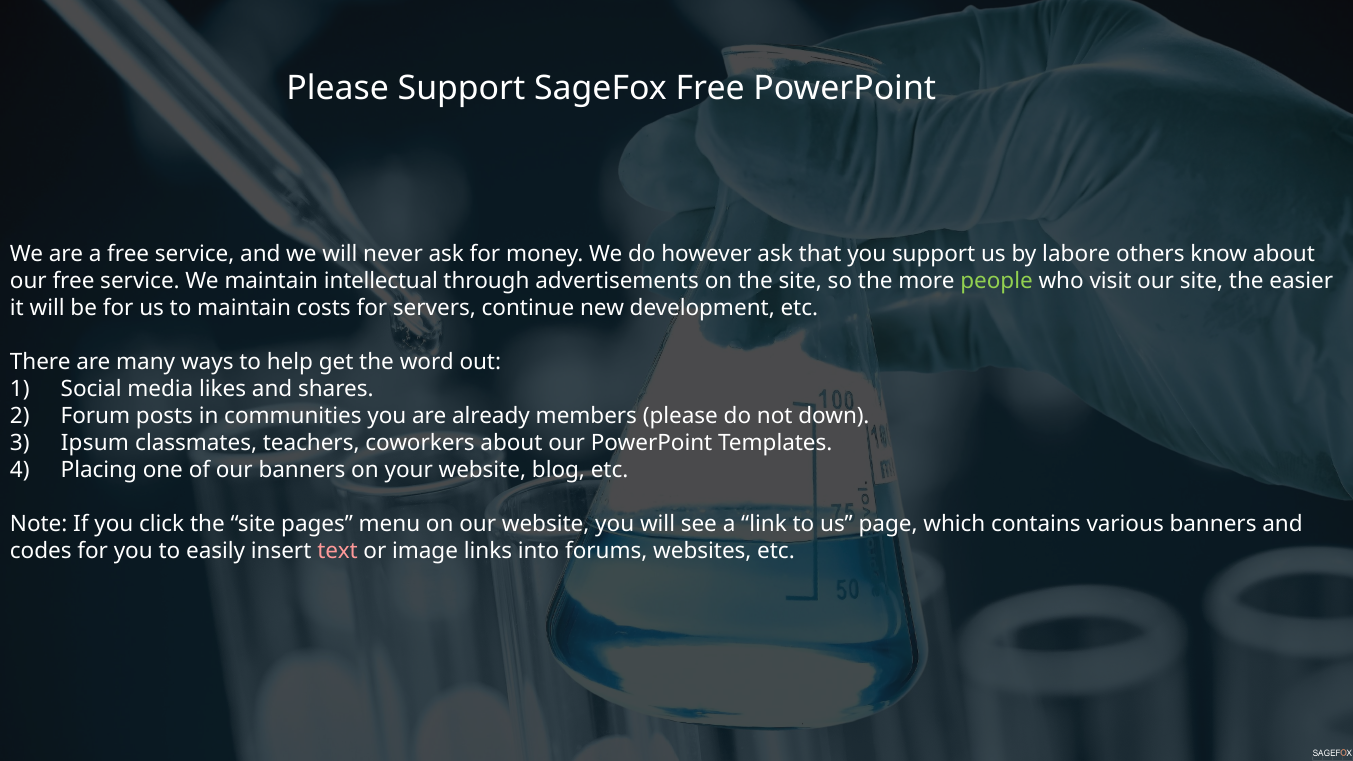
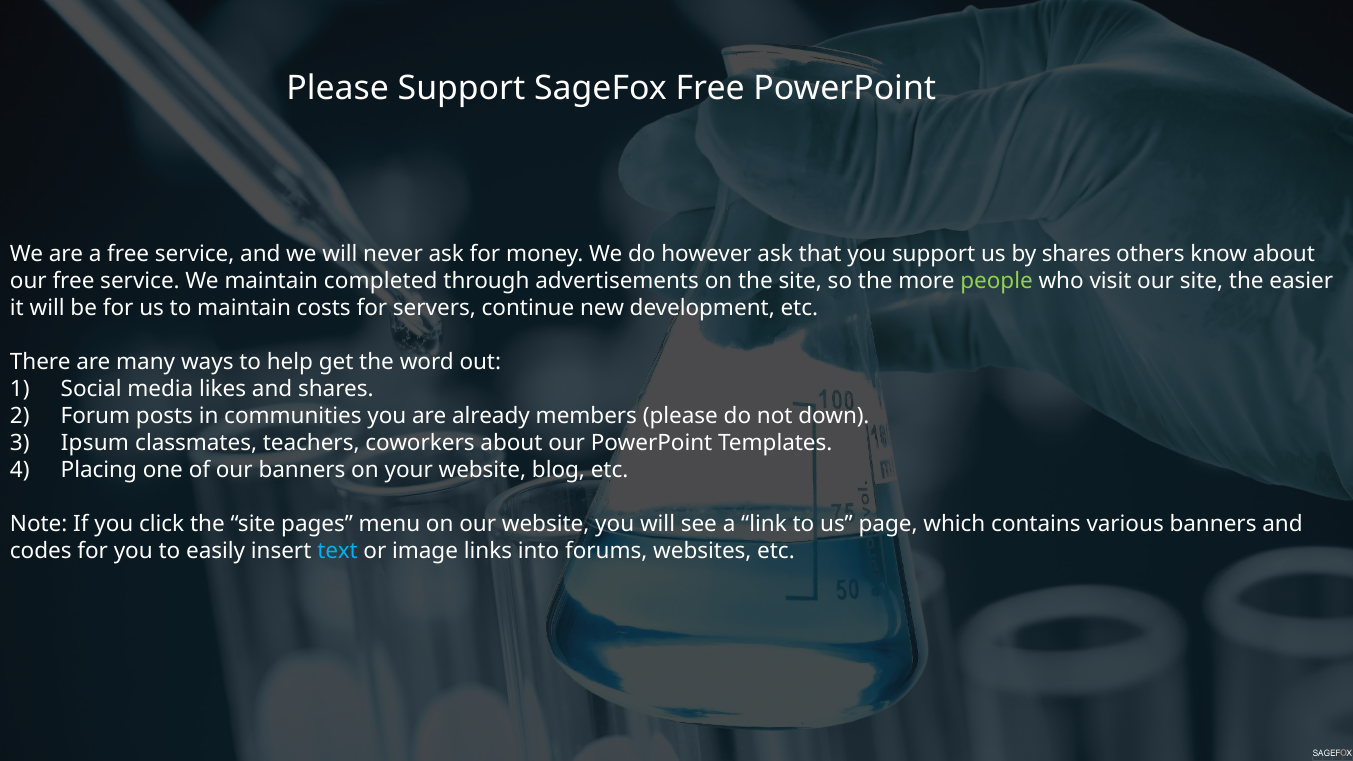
by labore: labore -> shares (1076, 254)
intellectual: intellectual -> completed (381, 281)
text colour: pink -> light blue (338, 551)
